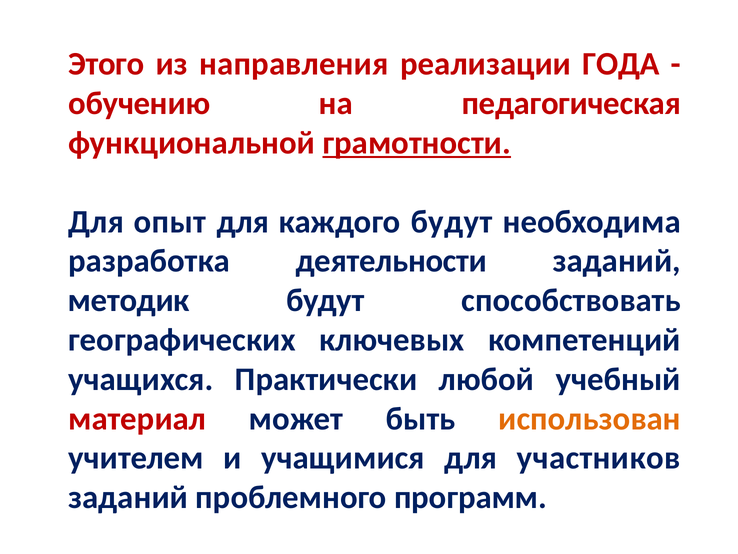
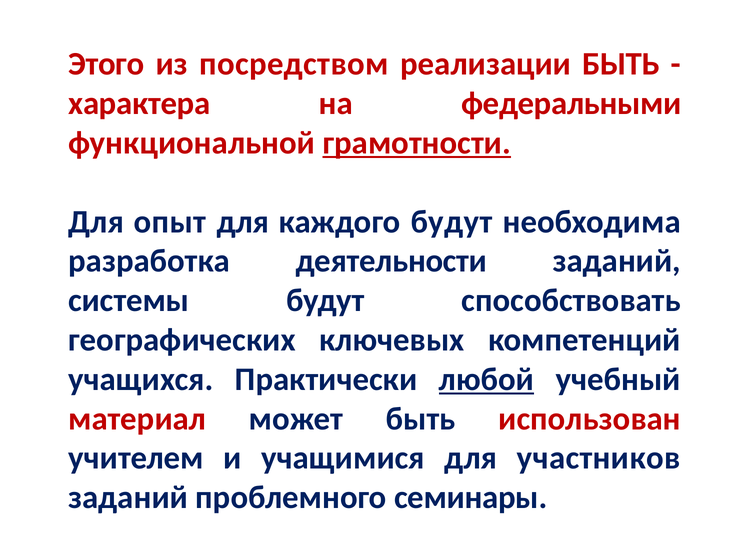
направления: направления -> посредством (294, 64)
реализации ГОДА: ГОДА -> БЫТЬ (621, 64)
обучению: обучению -> характера (139, 103)
педагогическая: педагогическая -> федеральными (571, 103)
методик: методик -> системы (129, 300)
любой underline: none -> present (486, 379)
использован colour: orange -> red (590, 418)
программ: программ -> семинары (471, 497)
